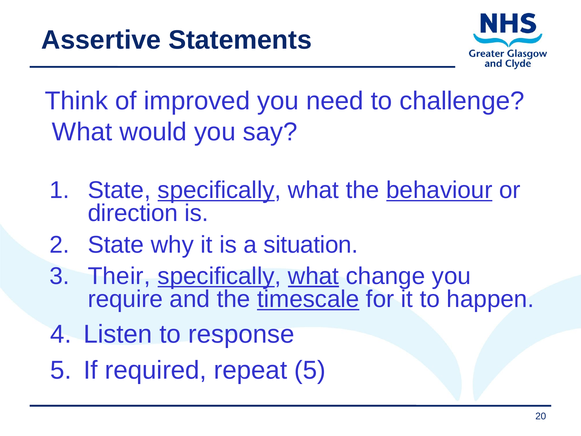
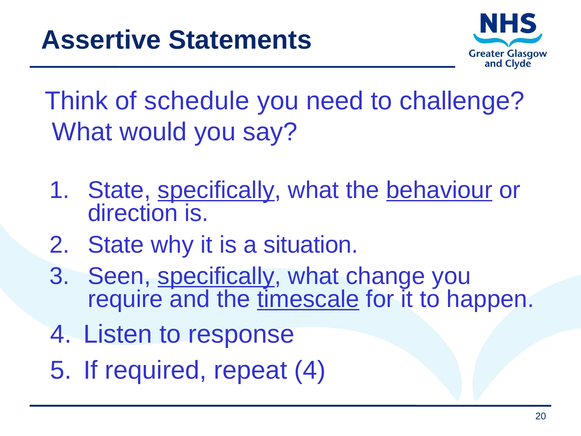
improved: improved -> schedule (197, 101)
Their: Their -> Seen (119, 276)
what underline: present -> none (313, 276)
repeat 5: 5 -> 4 (310, 370)
